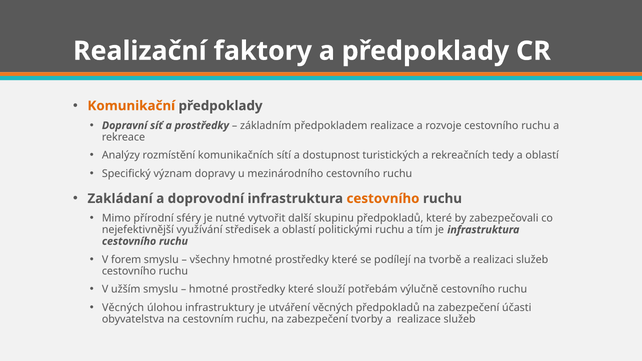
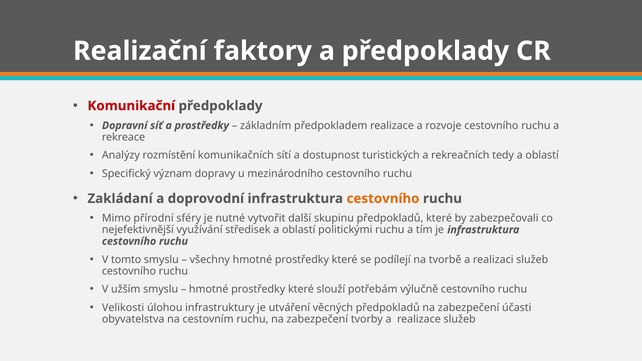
Komunikační colour: orange -> red (131, 106)
forem: forem -> tomto (126, 260)
Věcných: Věcných -> Velikosti (123, 308)
